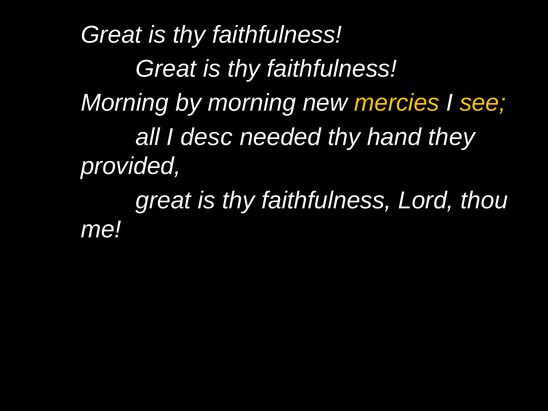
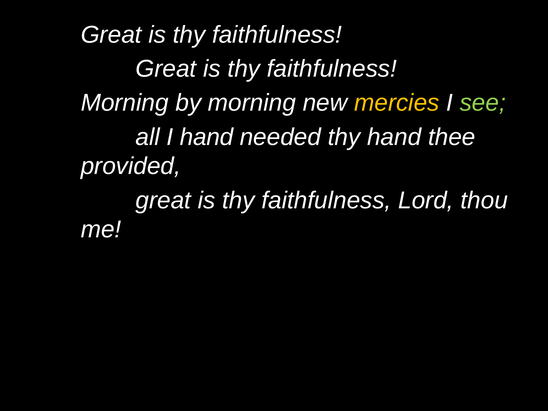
see colour: yellow -> light green (483, 103)
I desc: desc -> hand (207, 137)
they: they -> thee (452, 137)
